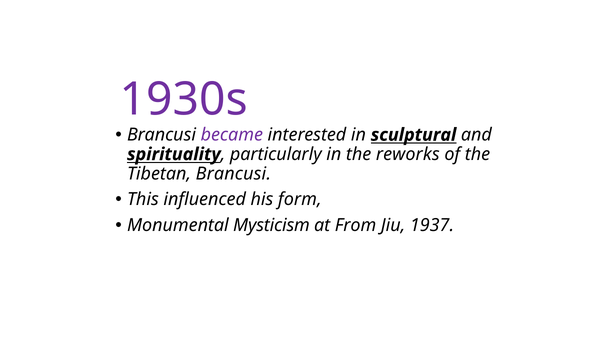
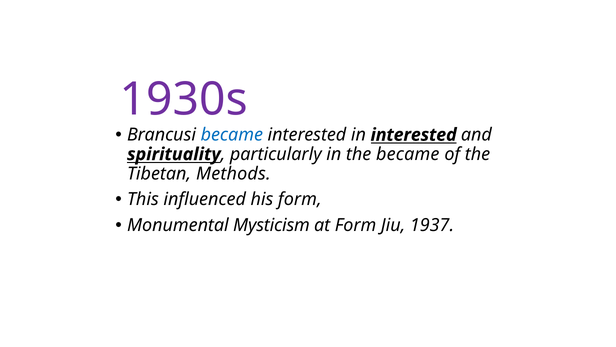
became colour: purple -> blue (232, 135)
in sculptural: sculptural -> interested (414, 135)
the reworks: reworks -> became (408, 154)
Tibetan Brancusi: Brancusi -> Methods (233, 173)
at From: From -> Form (356, 225)
